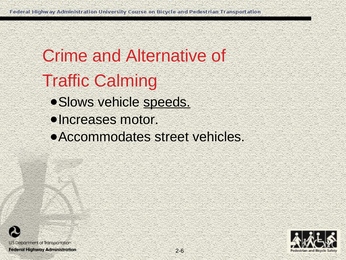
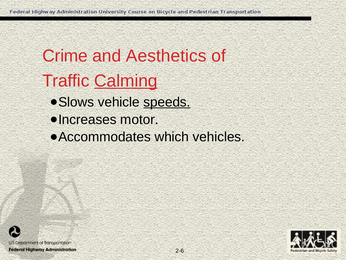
Alternative: Alternative -> Aesthetics (166, 56)
Calming underline: none -> present (126, 81)
street: street -> which (172, 137)
